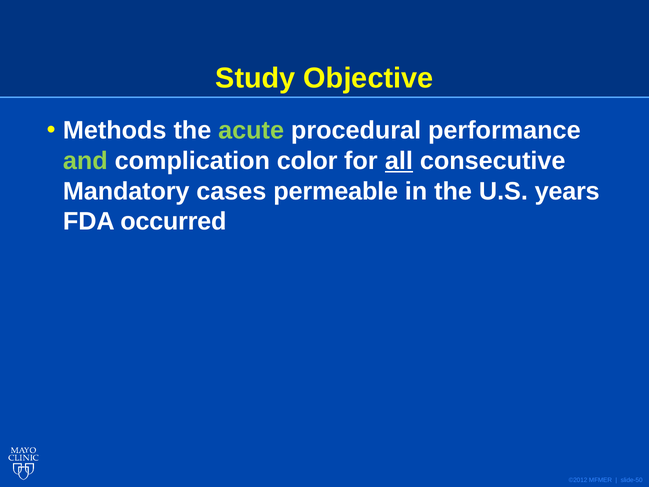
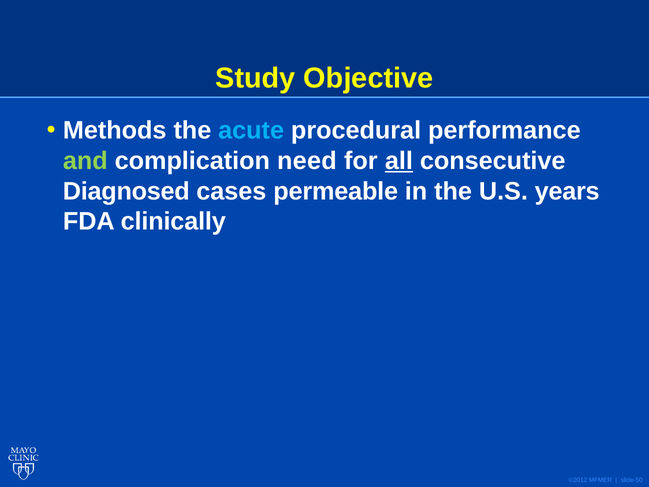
acute colour: light green -> light blue (251, 130)
color: color -> need (307, 161)
Mandatory: Mandatory -> Diagnosed (126, 191)
occurred: occurred -> clinically (173, 221)
